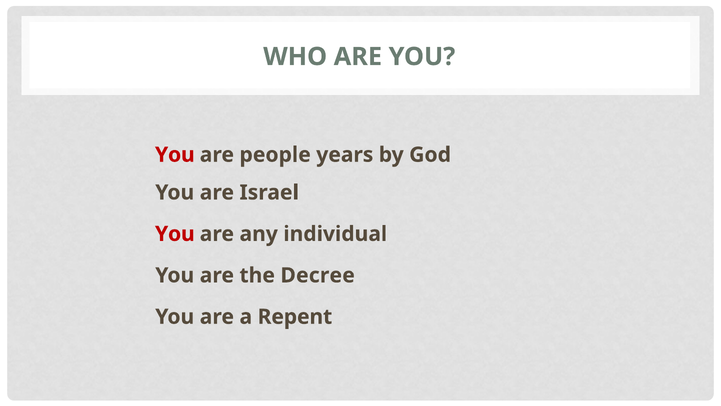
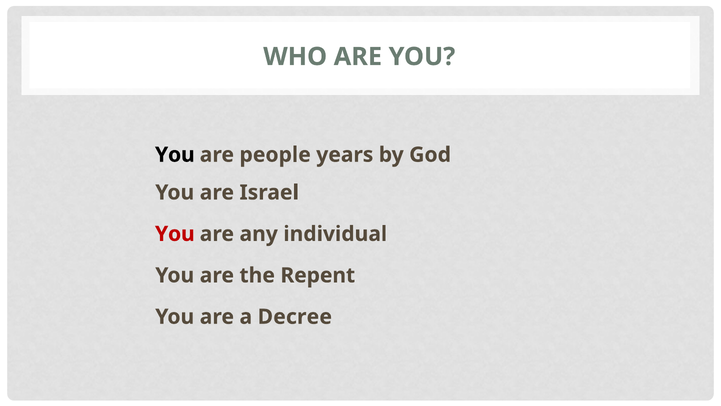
You colour: red -> black (175, 155)
Decree: Decree -> Repent (318, 275)
Repent: Repent -> Decree (295, 316)
